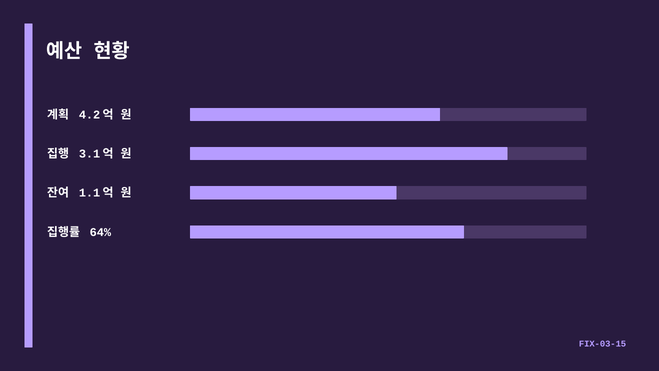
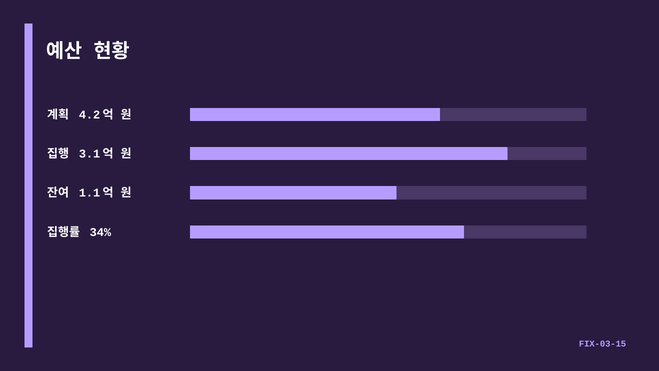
64%: 64% -> 34% (100, 232)
